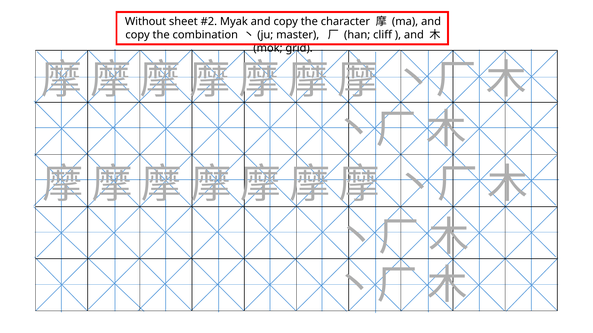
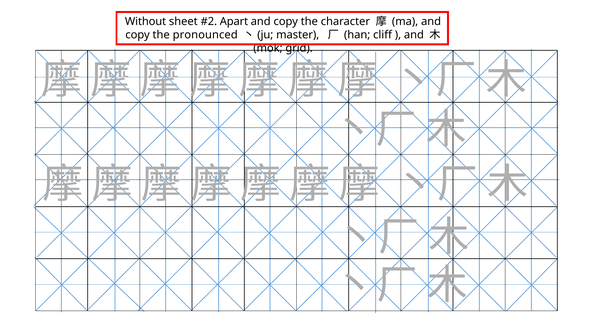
Myak: Myak -> Apart (234, 22)
combination: combination -> pronounced (205, 35)
